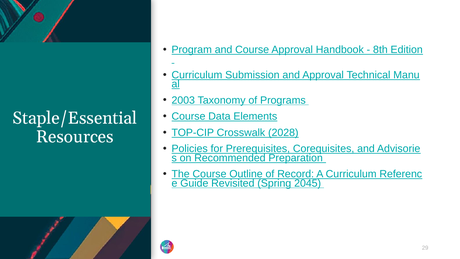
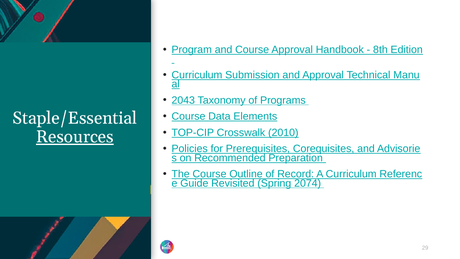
2003: 2003 -> 2043 (183, 100)
2028: 2028 -> 2010 (283, 132)
Resources underline: none -> present (75, 137)
2045: 2045 -> 2074 (308, 183)
